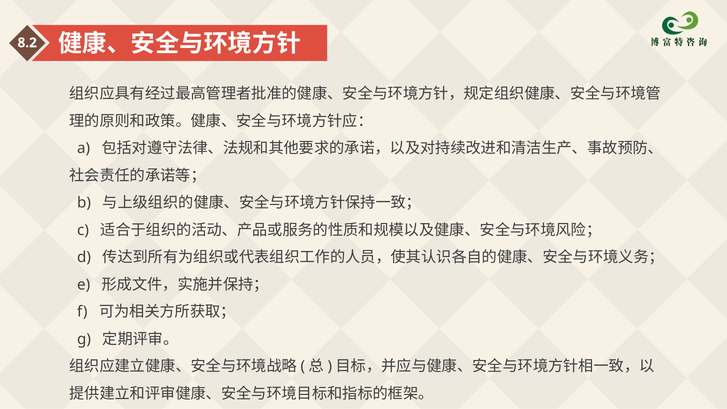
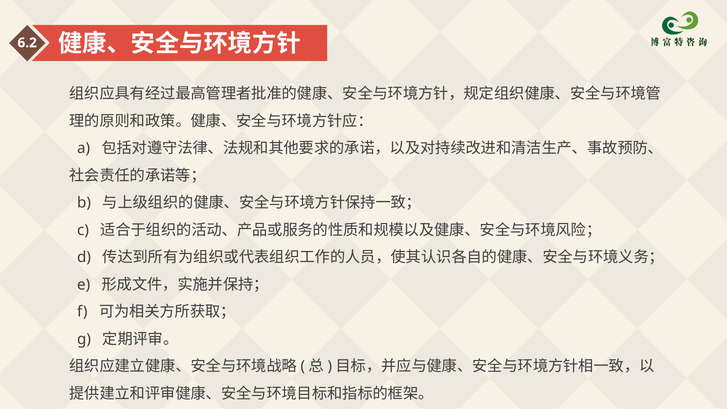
8.2: 8.2 -> 6.2 (27, 43)
